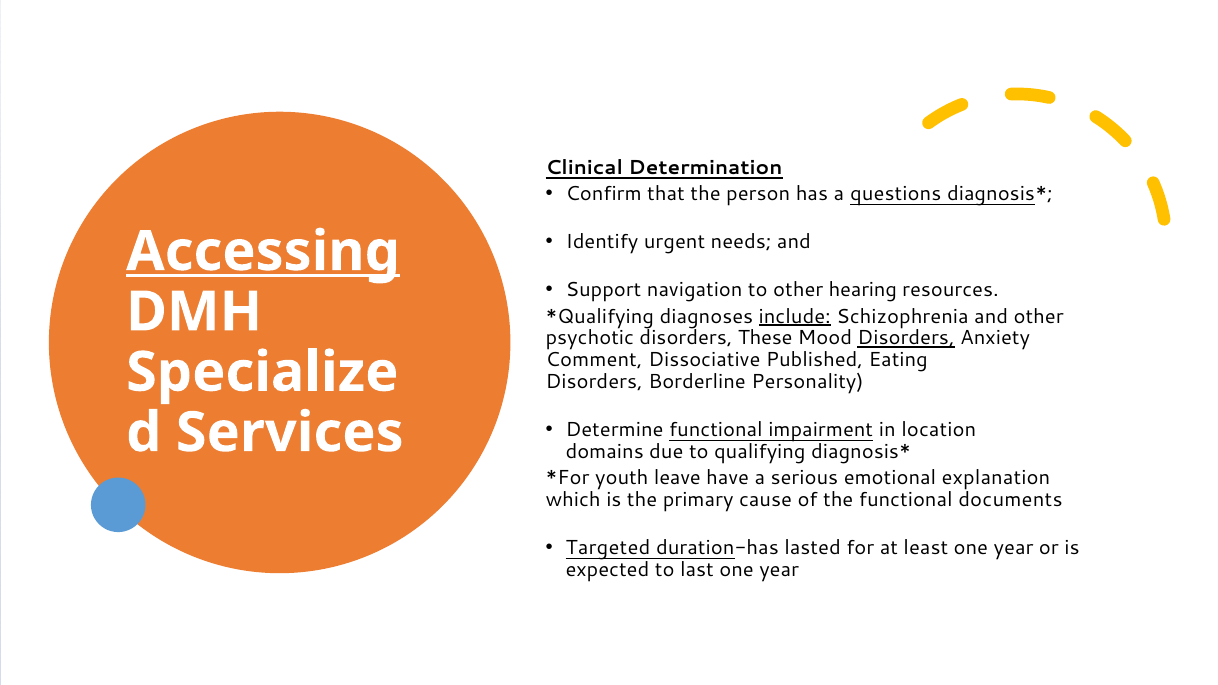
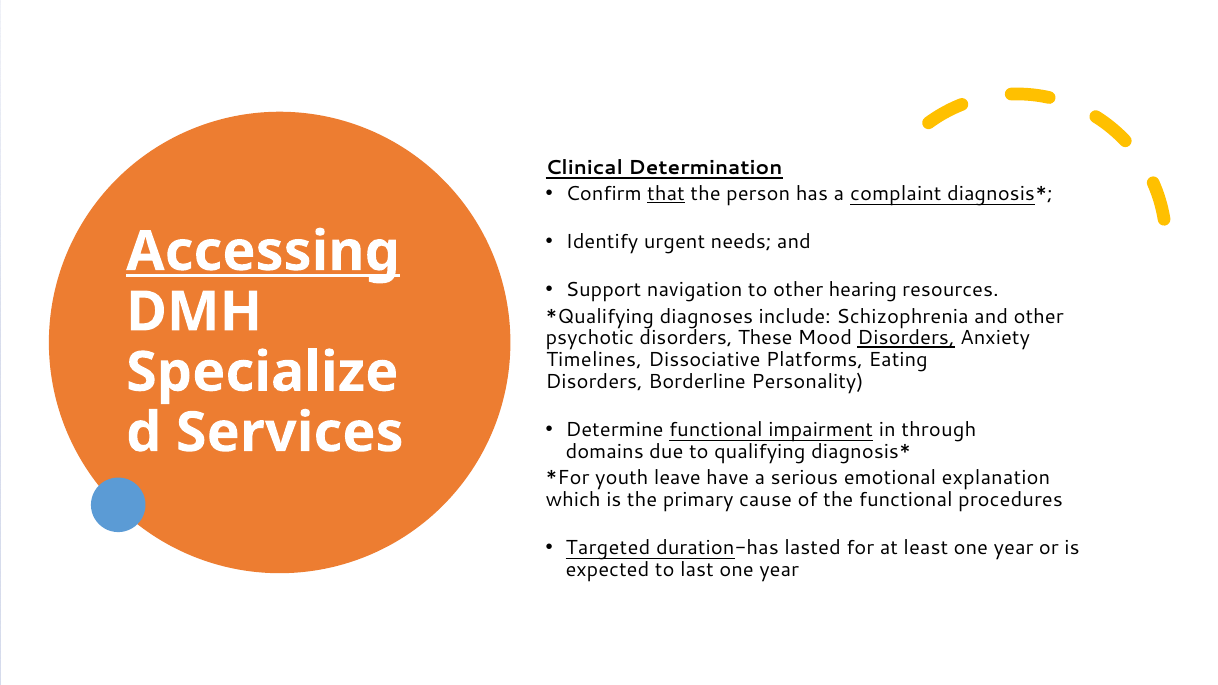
that underline: none -> present (666, 194)
questions: questions -> complaint (896, 194)
include underline: present -> none (795, 316)
Comment: Comment -> Timelines (594, 360)
Published: Published -> Platforms (815, 360)
location: location -> through (939, 430)
documents: documents -> procedures (1011, 500)
